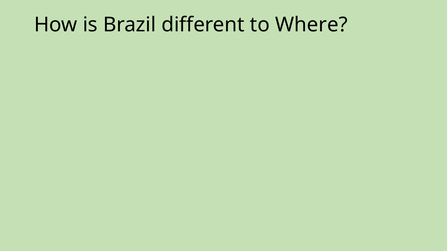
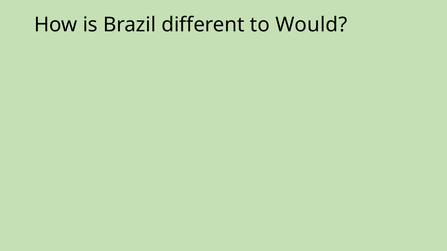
Where: Where -> Would (311, 25)
